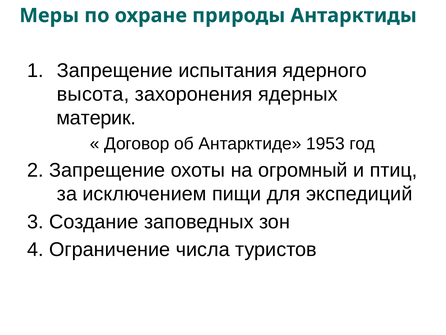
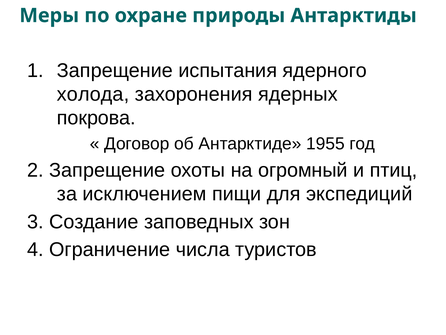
высота: высота -> холода (93, 94)
материк: материк -> покрова (96, 118)
1953: 1953 -> 1955 (325, 144)
